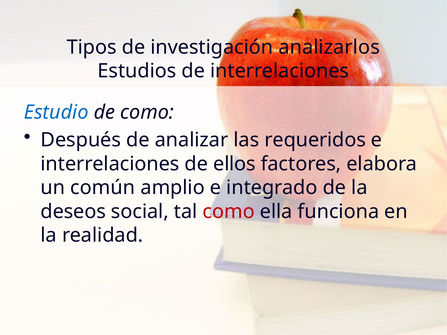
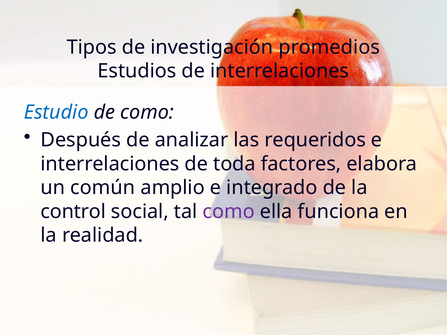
analizarlos: analizarlos -> promedios (329, 47)
ellos: ellos -> toda (234, 164)
deseos: deseos -> control (73, 212)
como colour: red -> purple (229, 212)
